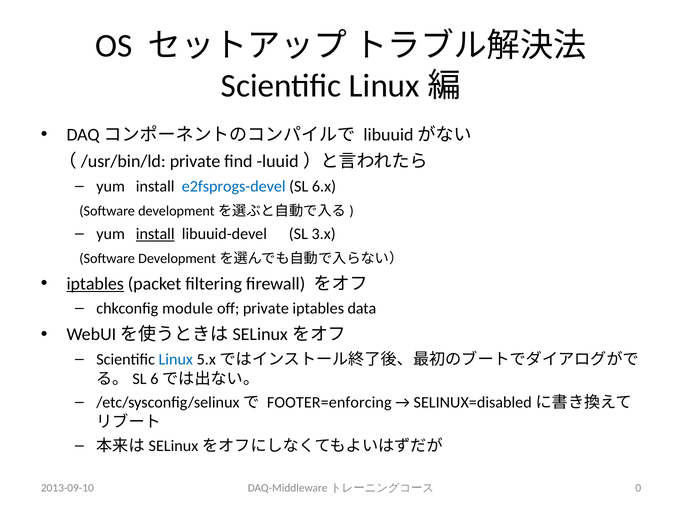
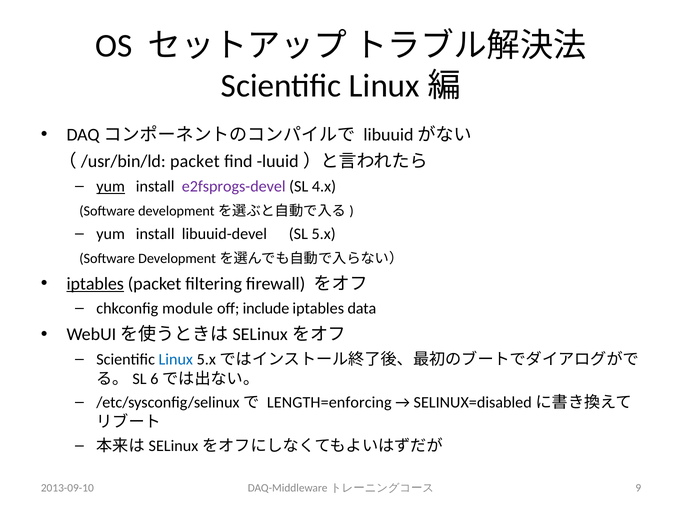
（/usr/bin/ld private: private -> packet (195, 162)
yum underline: none -> present (111, 187)
e2fsprogs-devel colour: blue -> purple (234, 187)
6.x: 6.x -> 4.x (324, 187)
install underline: present -> none (155, 234)
3.x: 3.x -> 5.x (324, 234)
off private: private -> include (266, 309)
FOOTER=enforcing: FOOTER=enforcing -> LENGTH=enforcing (329, 403)
0: 0 -> 9 (638, 488)
